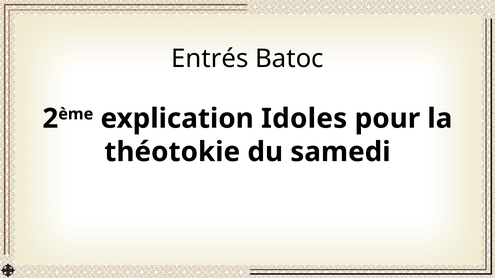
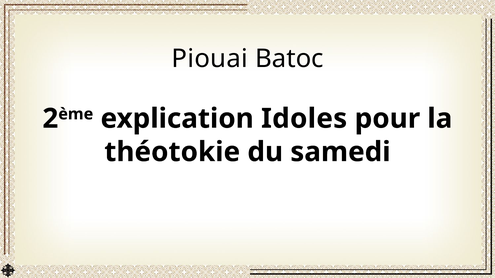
Entrés: Entrés -> Piouai (210, 59)
